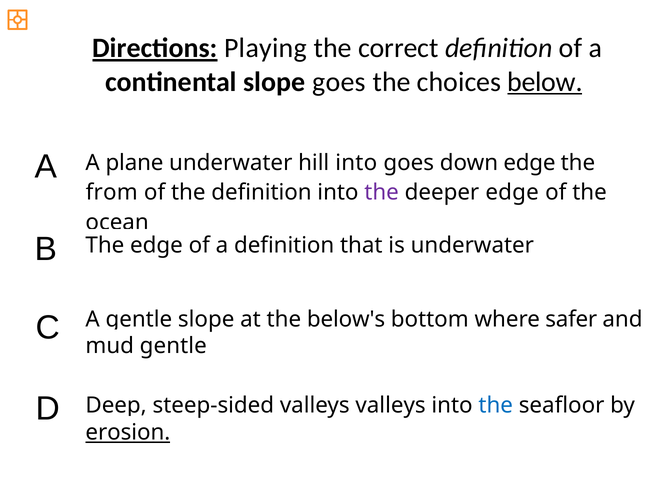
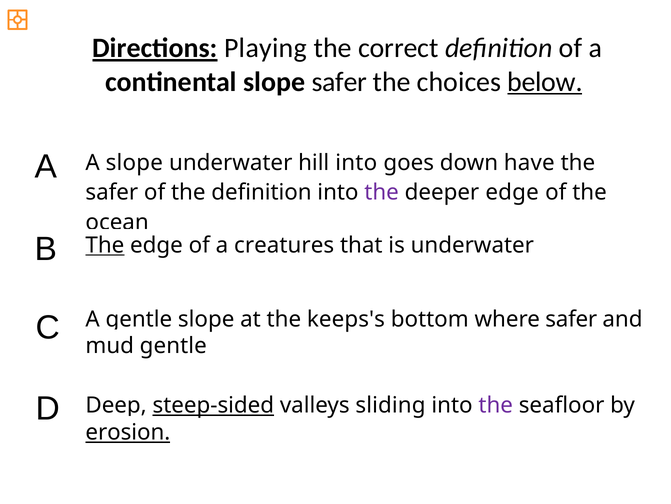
slope goes: goes -> safer (339, 82)
A plane: plane -> slope (134, 163)
down edge: edge -> have (529, 163)
from: from -> safer (112, 192)
The underline: none -> present (105, 245)
a definition: definition -> creatures (284, 245)
below's: below's -> keeps's (346, 319)
steep-sided underline: none -> present (213, 405)
valleys valleys: valleys -> sliding (390, 405)
the colour: blue -> purple (496, 405)
